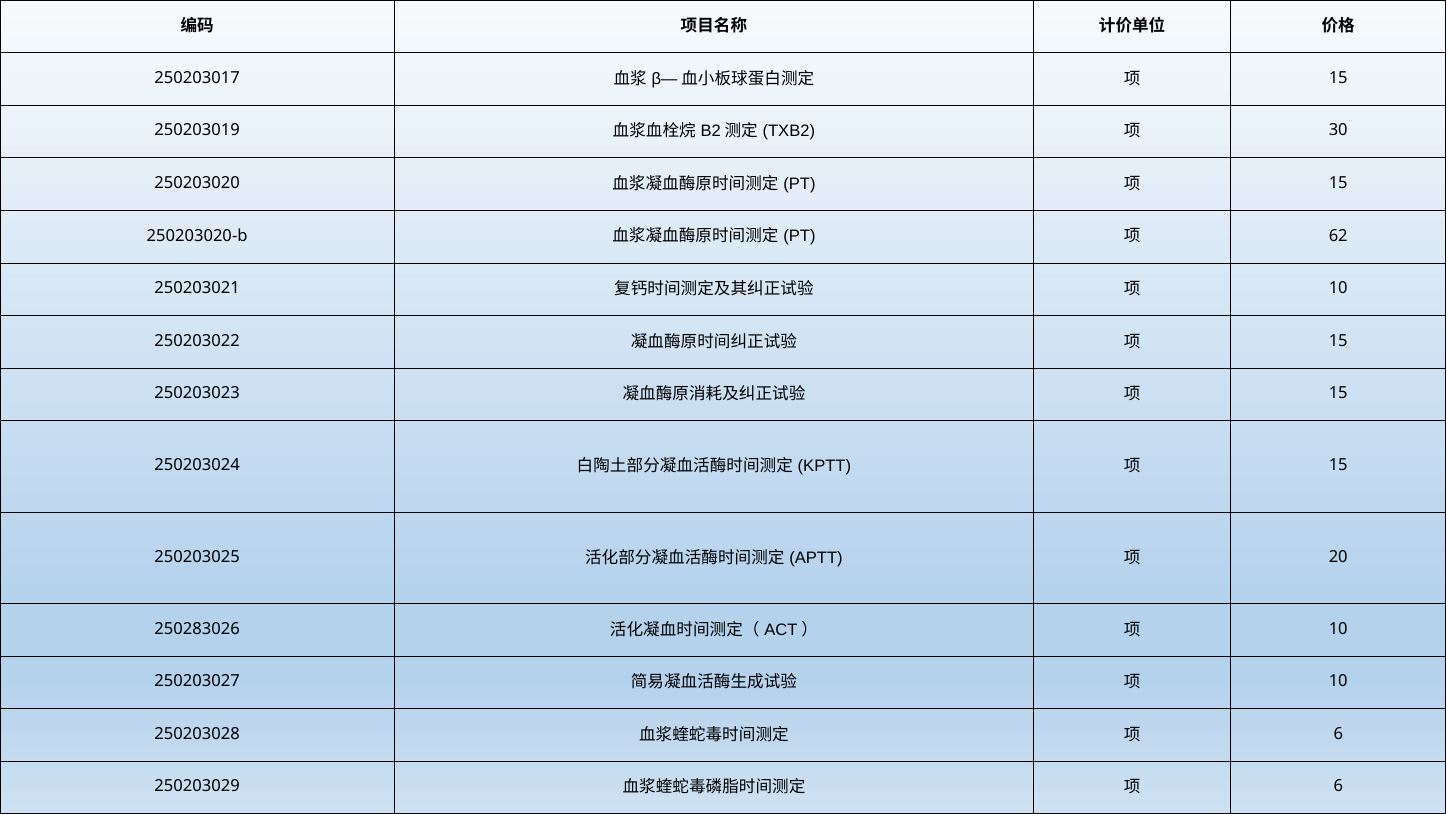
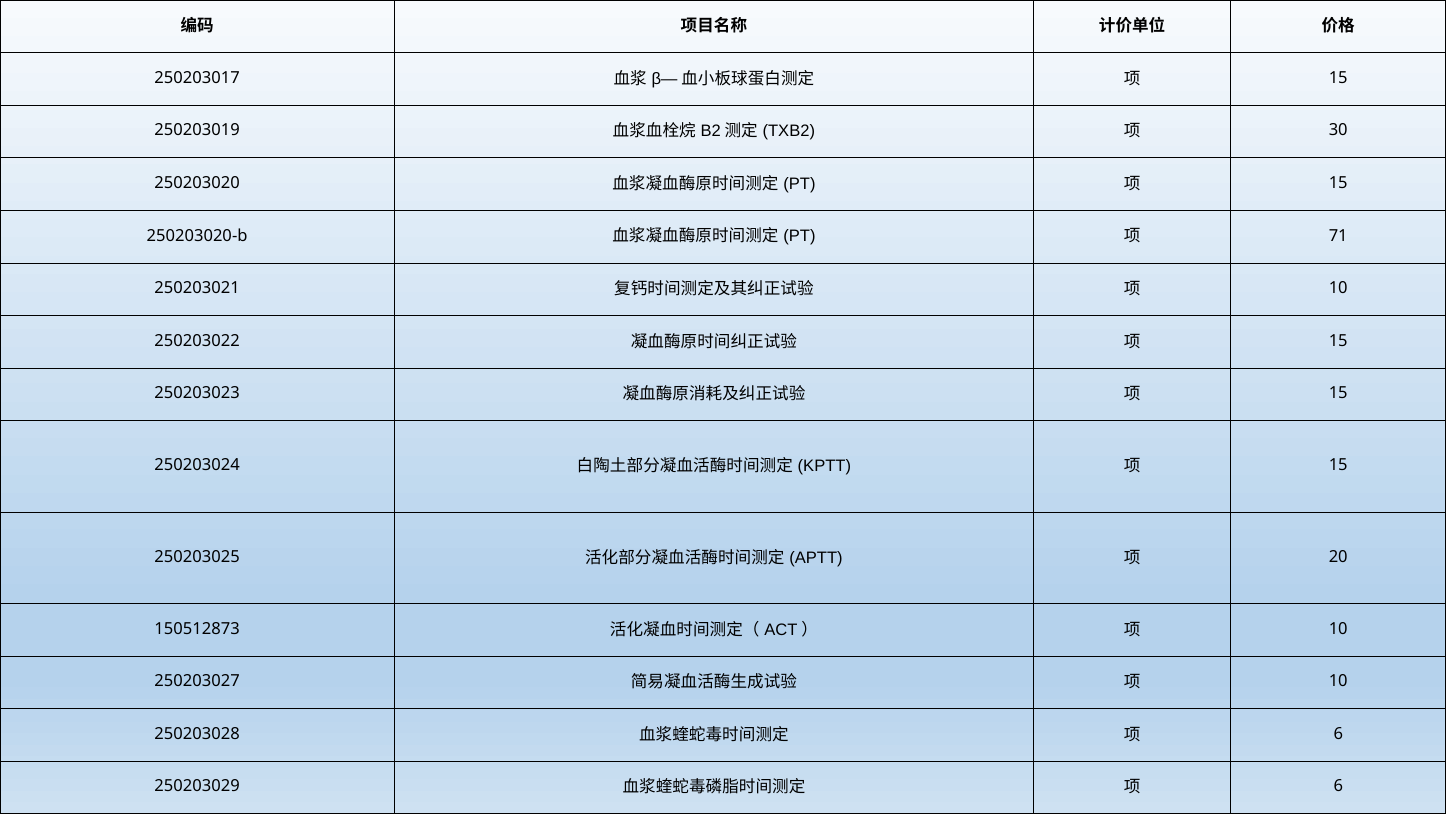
62: 62 -> 71 (1338, 235)
250283026: 250283026 -> 150512873 (197, 628)
